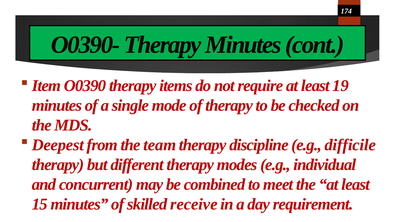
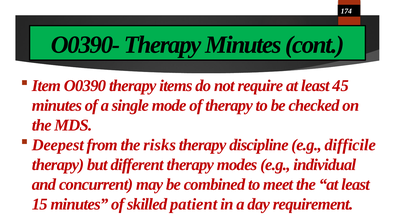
19: 19 -> 45 (341, 86)
team: team -> risks (160, 145)
receive: receive -> patient (194, 204)
